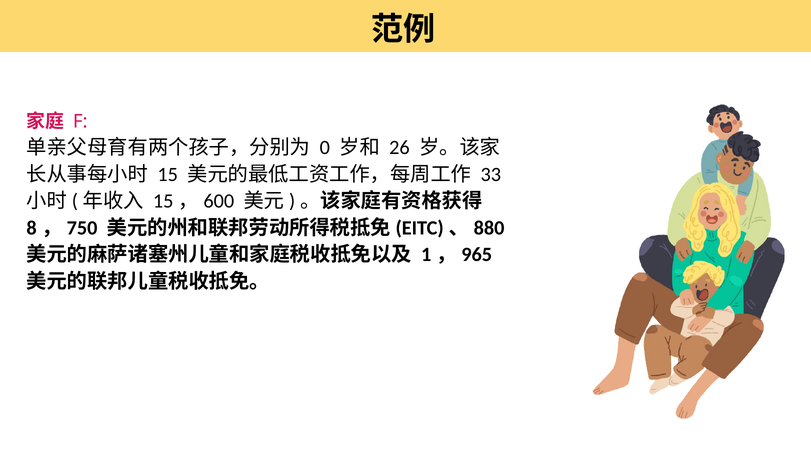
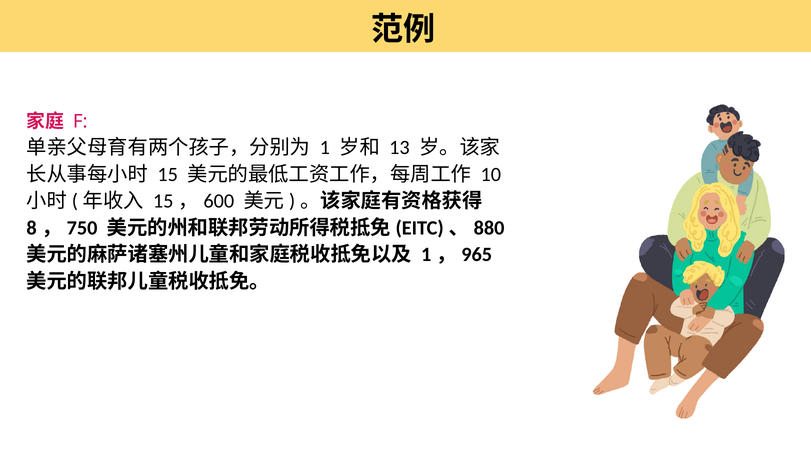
0: 0 -> 1 (325, 148)
26: 26 -> 13 (399, 148)
33: 33 -> 10 (491, 174)
